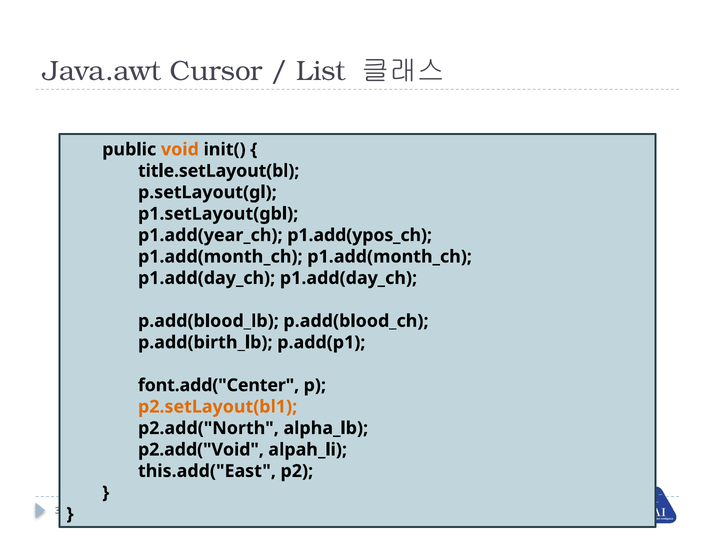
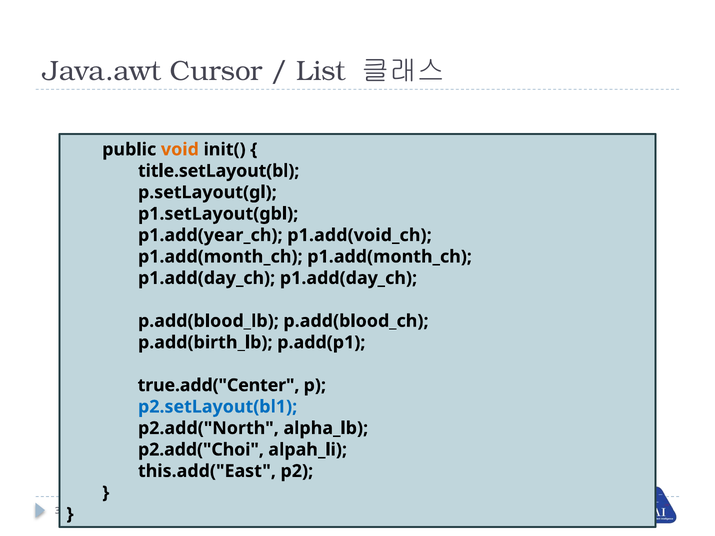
p1.add(ypos_ch: p1.add(ypos_ch -> p1.add(void_ch (360, 235)
font.add("Center: font.add("Center -> true.add("Center (219, 385)
p2.setLayout(bl1 colour: orange -> blue (218, 407)
p2.add("Void: p2.add("Void -> p2.add("Choi (201, 450)
